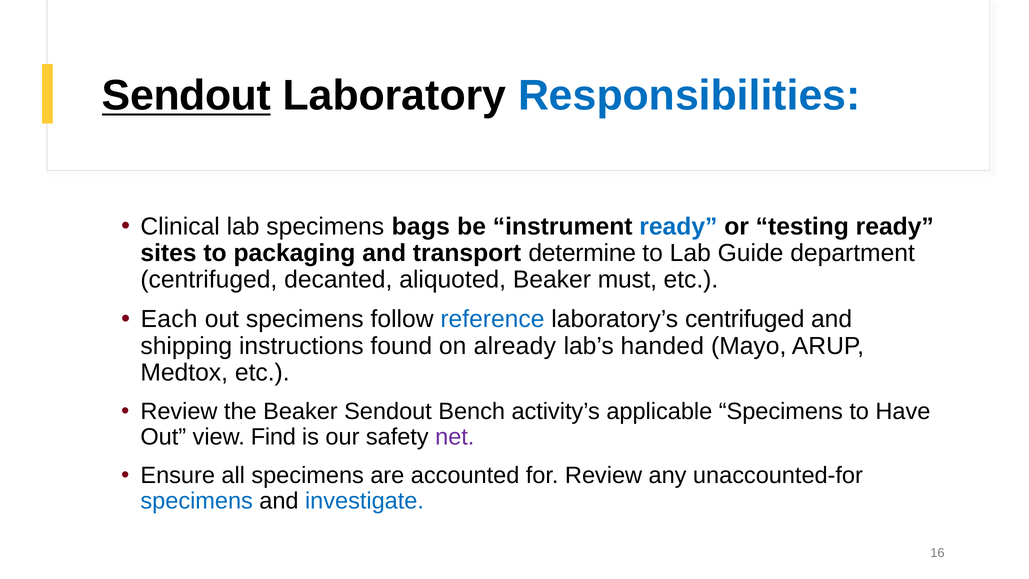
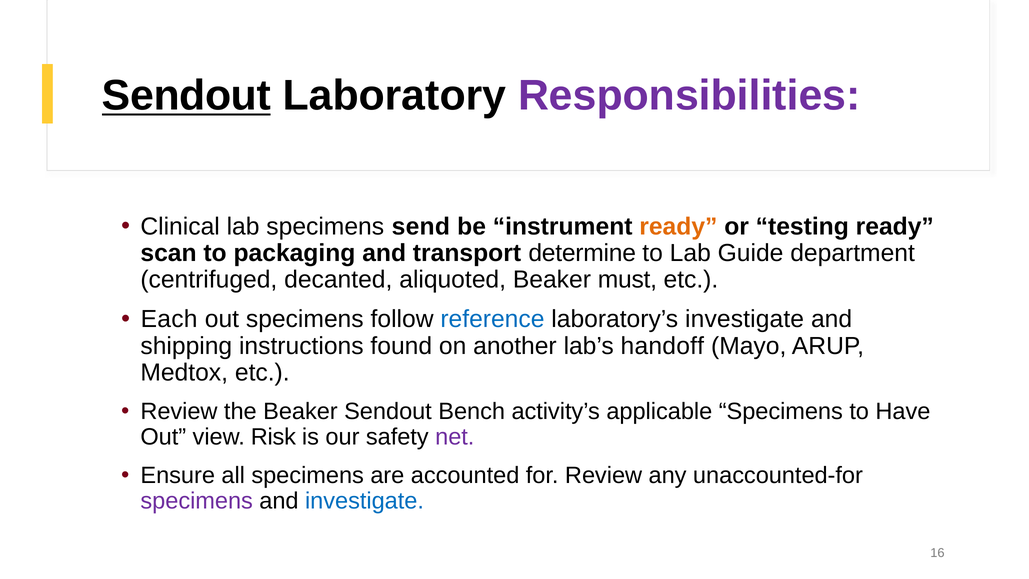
Responsibilities colour: blue -> purple (689, 96)
bags: bags -> send (421, 226)
ready colour: blue -> orange (678, 226)
sites: sites -> scan (169, 253)
laboratory’s centrifuged: centrifuged -> investigate (745, 319)
already: already -> another (515, 346)
handed: handed -> handoff (662, 346)
Find: Find -> Risk (273, 437)
specimens colour: blue -> purple (197, 501)
